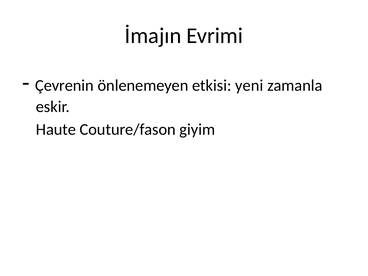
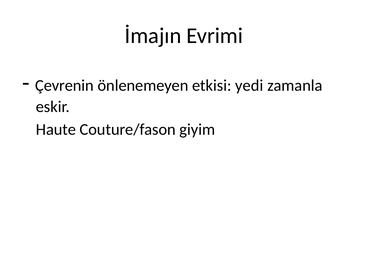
yeni: yeni -> yedi (249, 85)
